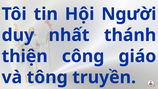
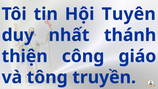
Người: Người -> Tuyên (129, 14)
